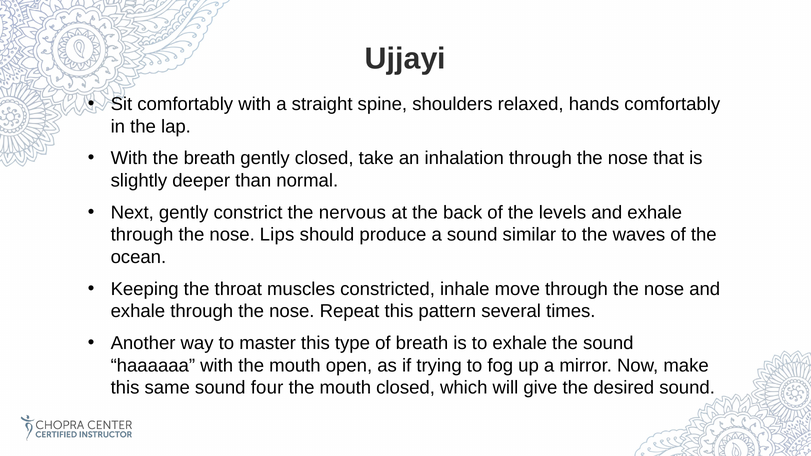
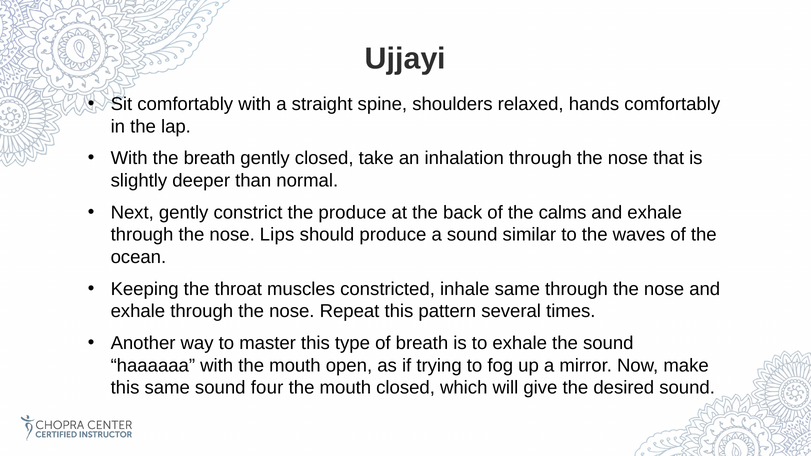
the nervous: nervous -> produce (352, 213)
levels: levels -> calms (563, 213)
inhale move: move -> same (517, 289)
